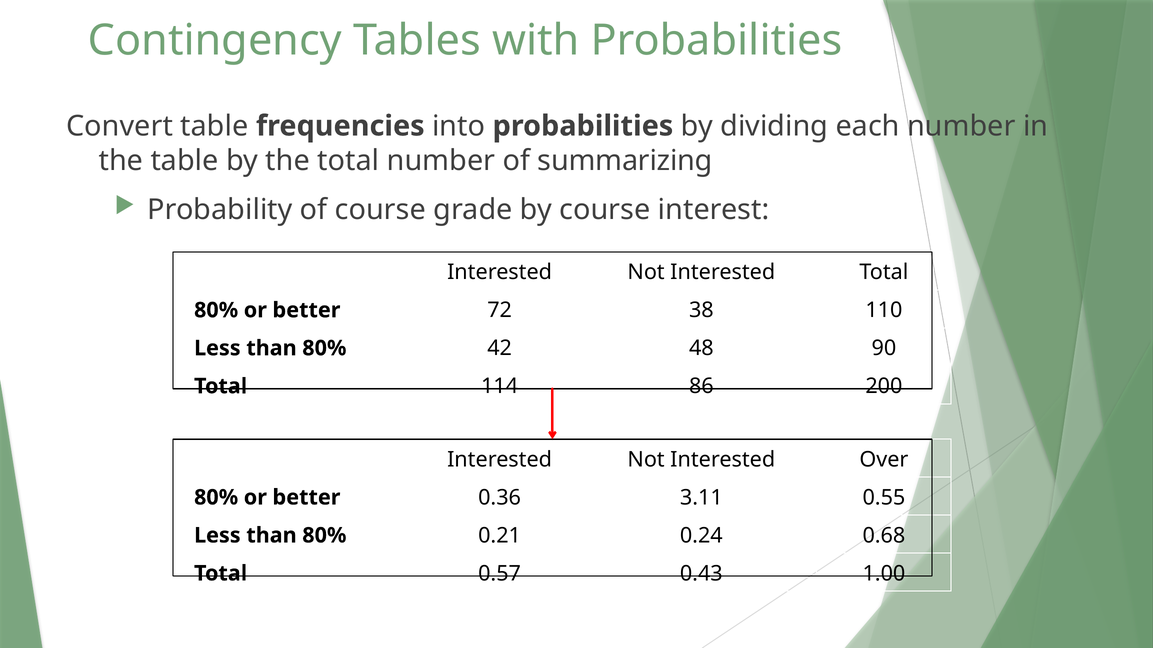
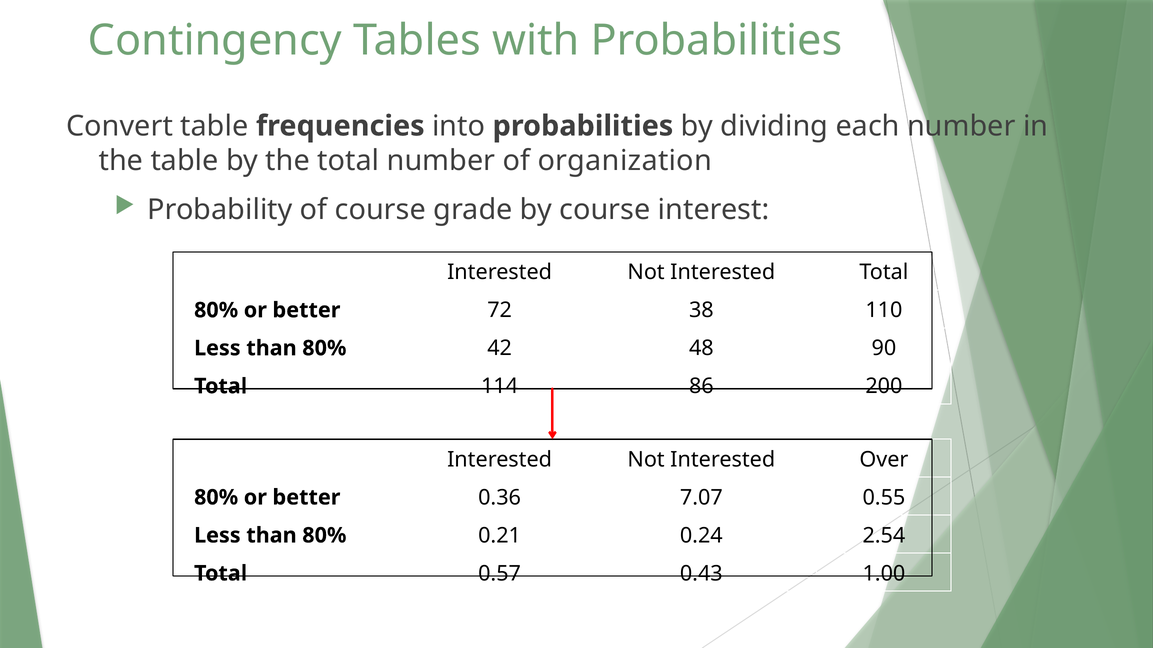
summarizing: summarizing -> organization (625, 161)
3.11: 3.11 -> 7.07 (701, 498)
0.68: 0.68 -> 2.54 (884, 536)
